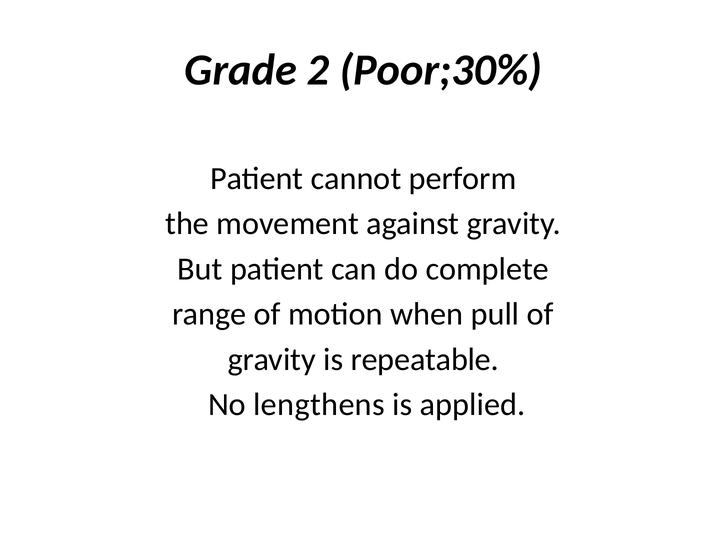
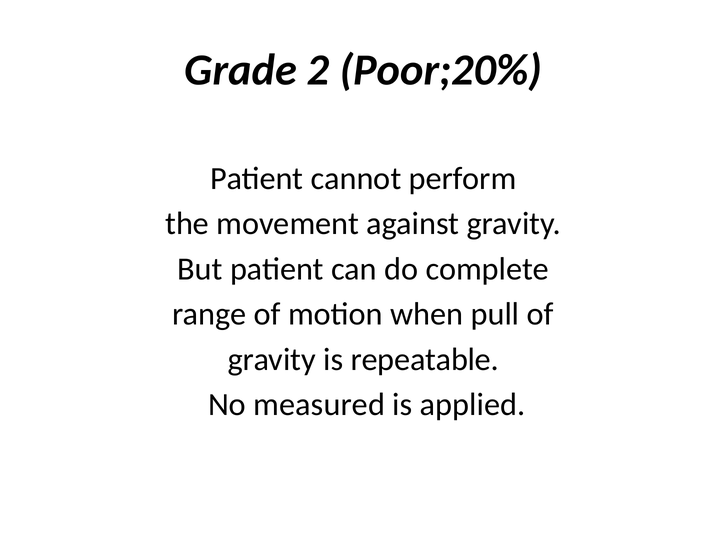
Poor;30%: Poor;30% -> Poor;20% (441, 70)
lengthens: lengthens -> measured (319, 405)
